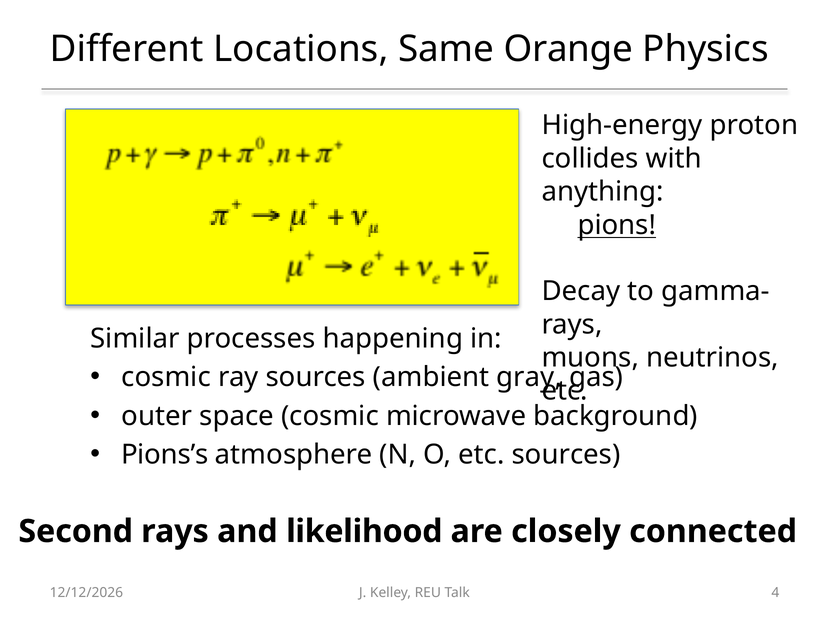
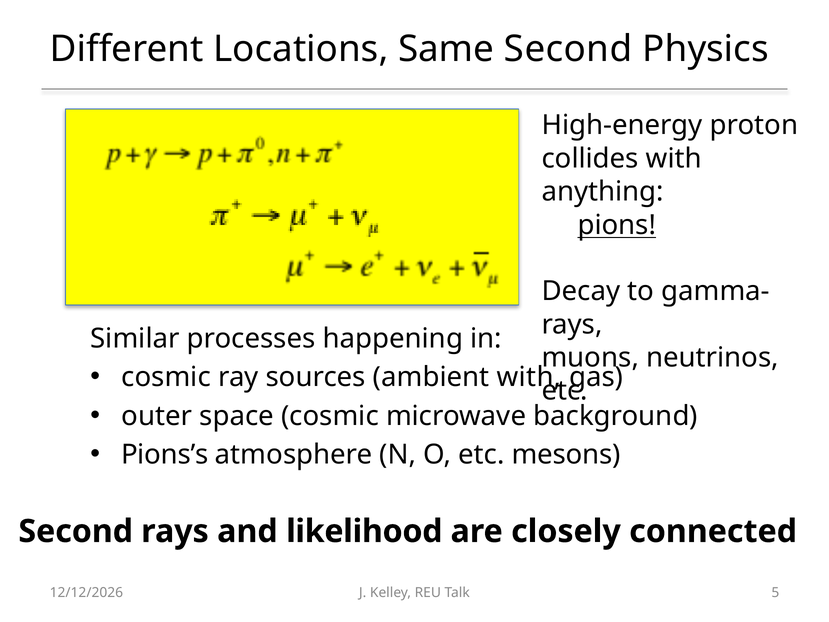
Same Orange: Orange -> Second (568, 49)
ambient gray: gray -> with (529, 377)
etc sources: sources -> mesons (566, 454)
4: 4 -> 5 (775, 593)
